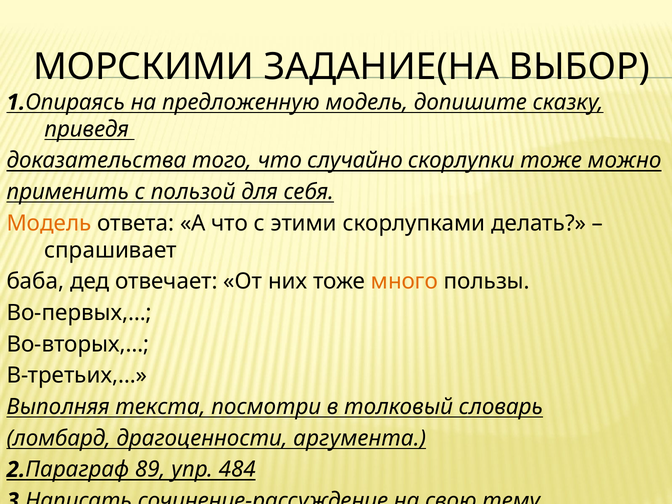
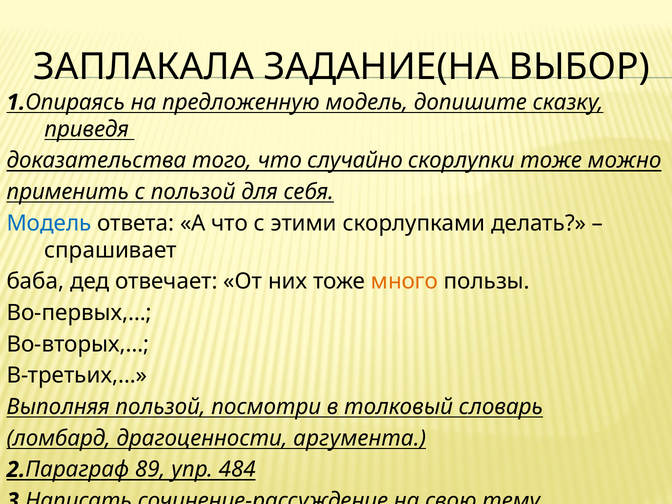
МОРСКИМИ: МОРСКИМИ -> ЗАПЛАКАЛА (144, 67)
Модель colour: orange -> blue (49, 223)
Выполняя текста: текста -> пользой (161, 407)
